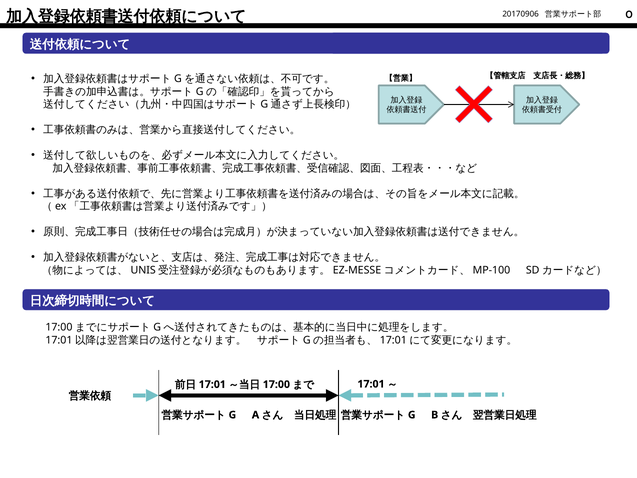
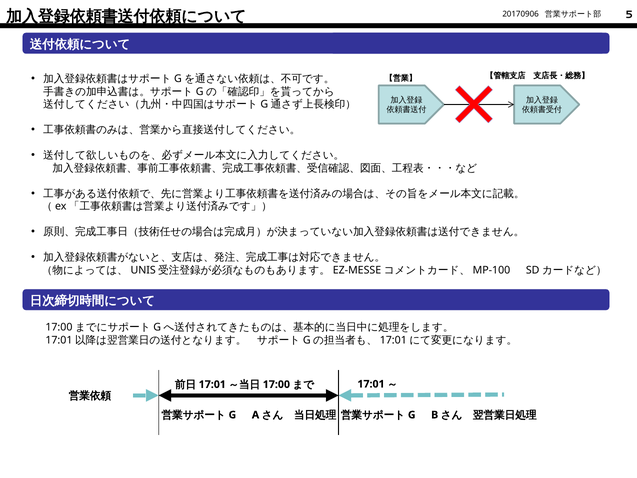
0: 0 -> 5 (629, 15)
